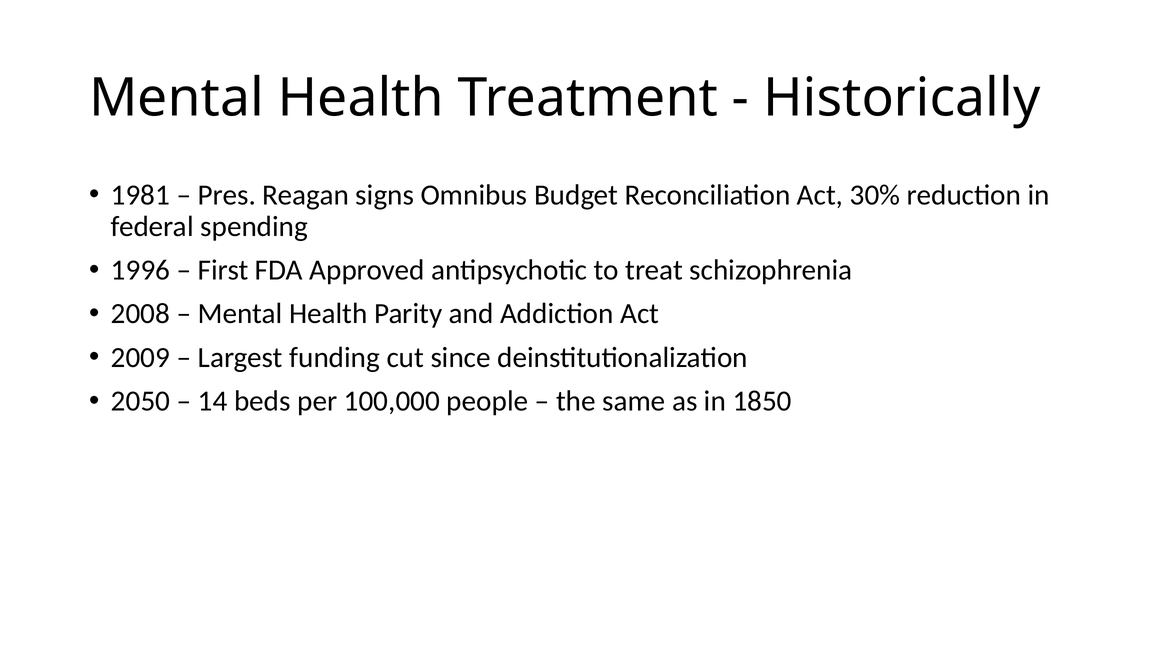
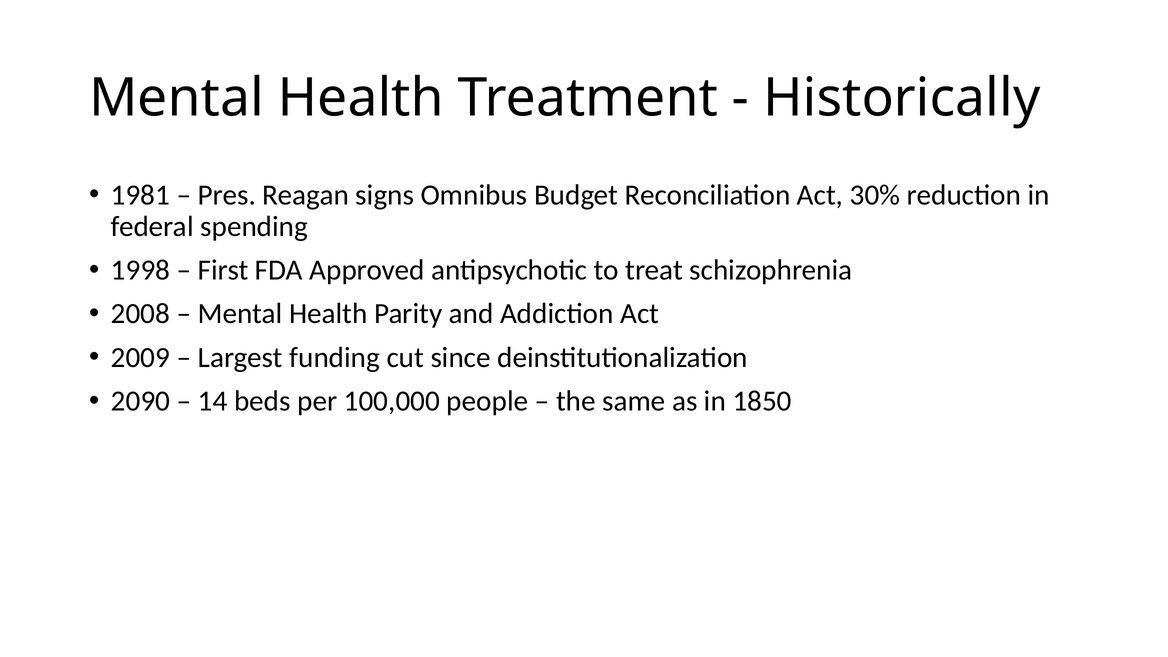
1996: 1996 -> 1998 (141, 270)
2050: 2050 -> 2090 (141, 401)
